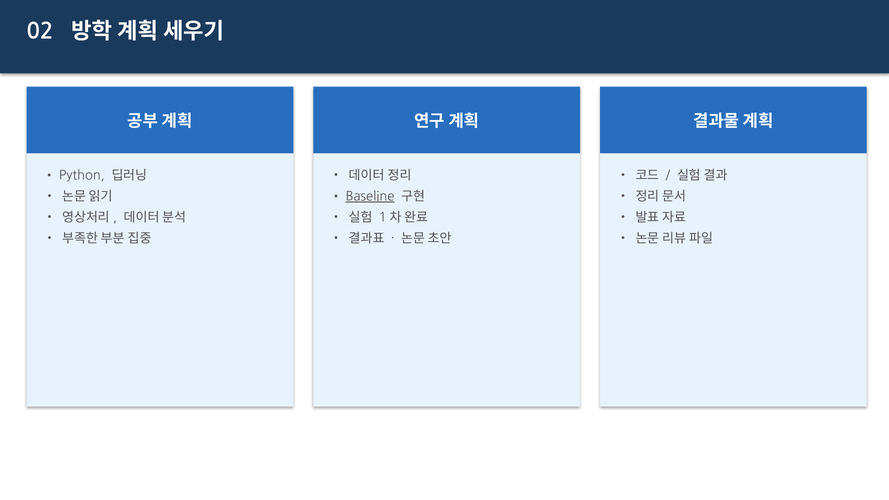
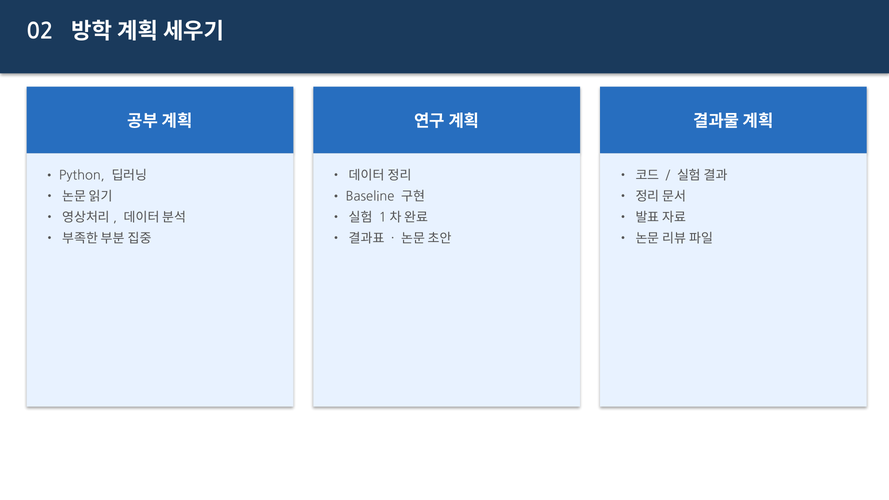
Baseline underline: present -> none (370, 196)
